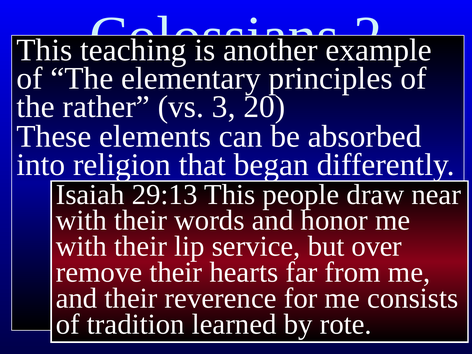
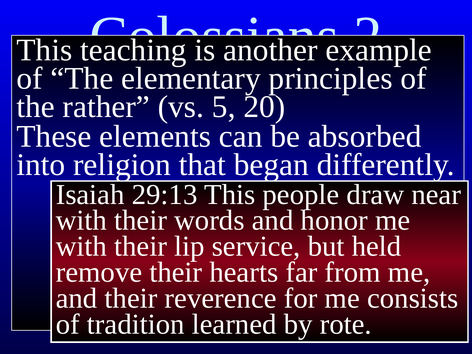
3: 3 -> 5 (224, 107)
over: over -> held (377, 246)
